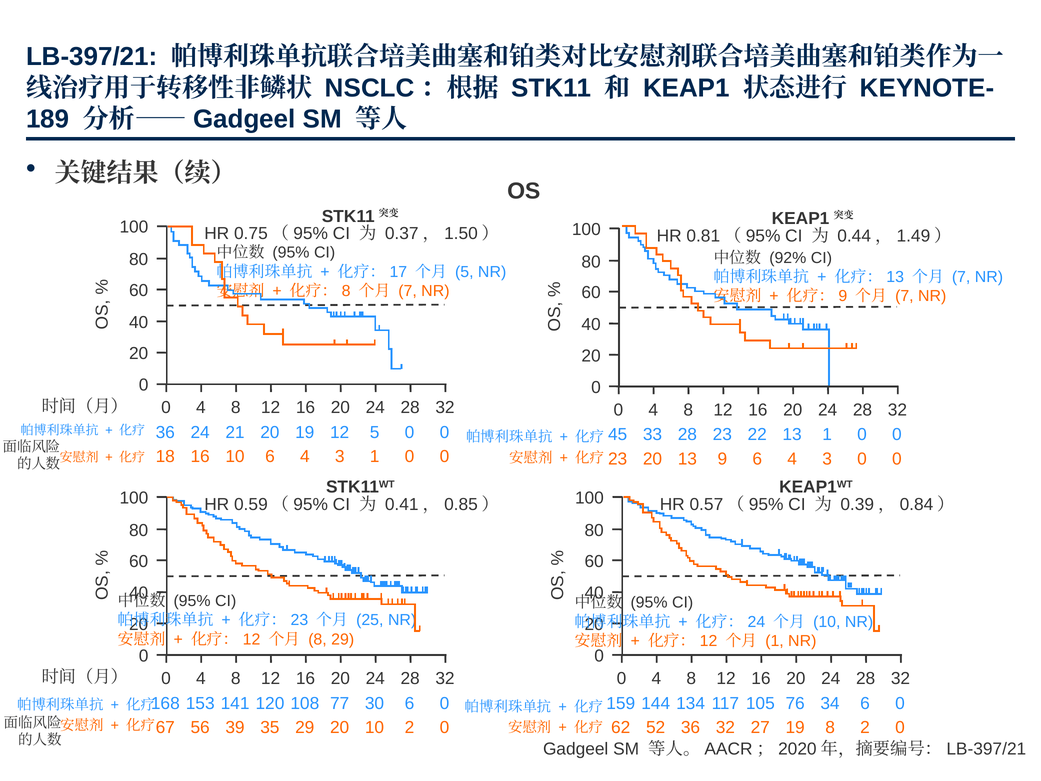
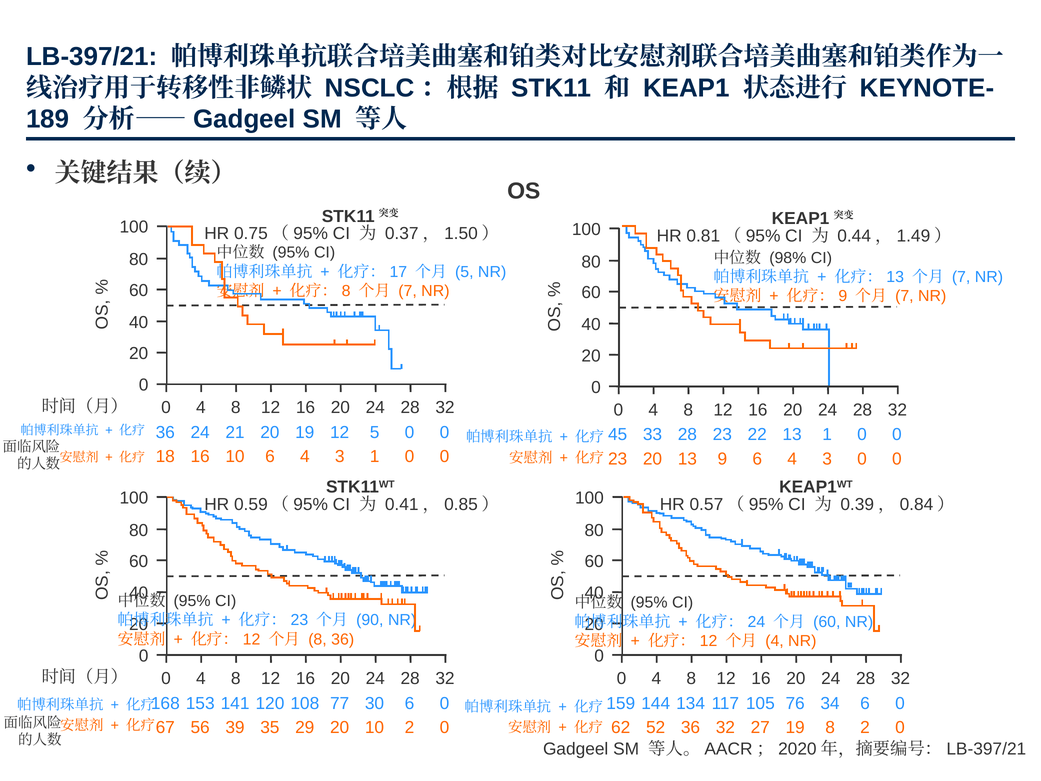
92%: 92% -> 98% (788, 258)
25: 25 -> 90 (370, 620)
10: 10 -> 60 (827, 622)
8 29: 29 -> 36 (343, 639)
1: 1 -> 4 (774, 641)
